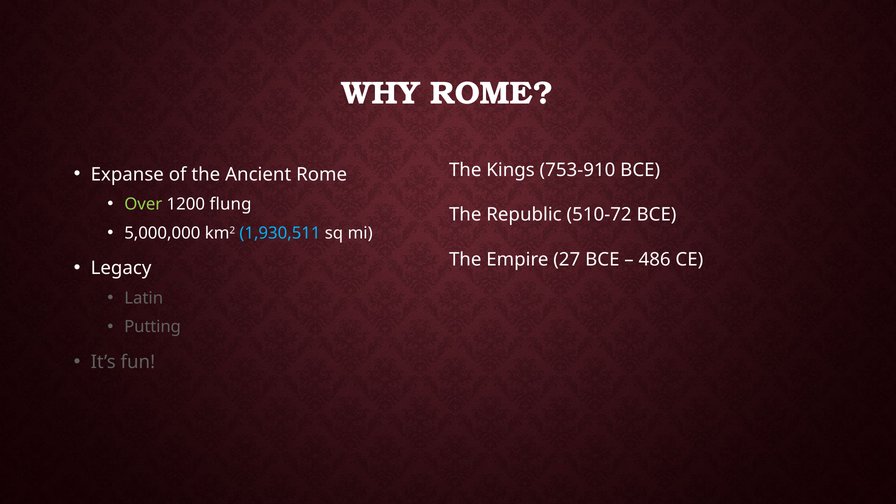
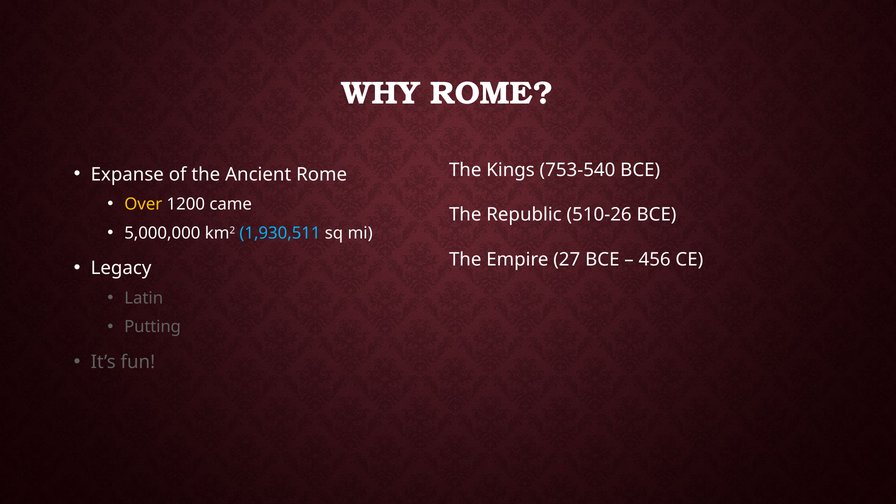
753-910: 753-910 -> 753-540 (577, 170)
Over colour: light green -> yellow (143, 204)
flung: flung -> came (231, 204)
510-72: 510-72 -> 510-26 (599, 215)
486: 486 -> 456 (655, 259)
